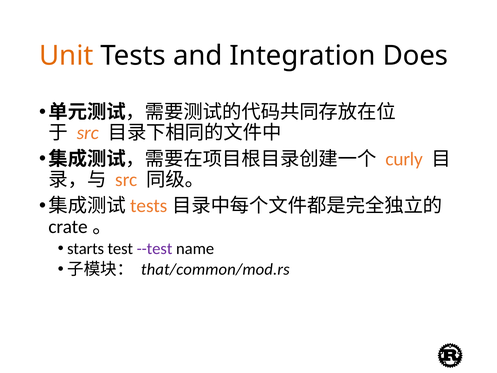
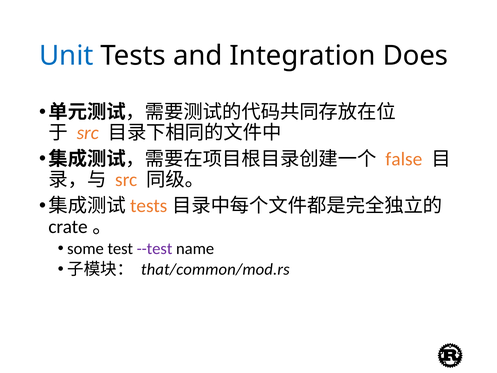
Unit colour: orange -> blue (66, 56)
curly: curly -> false (404, 159)
starts: starts -> some (85, 249)
